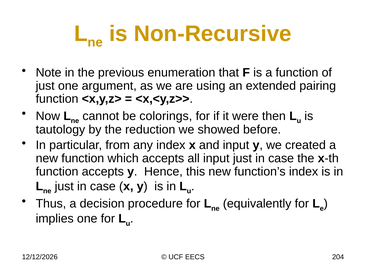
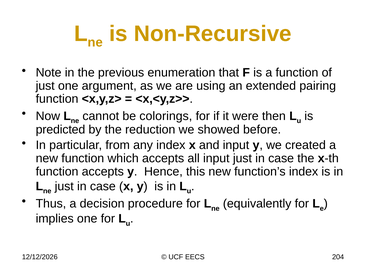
tautology: tautology -> predicted (60, 129)
